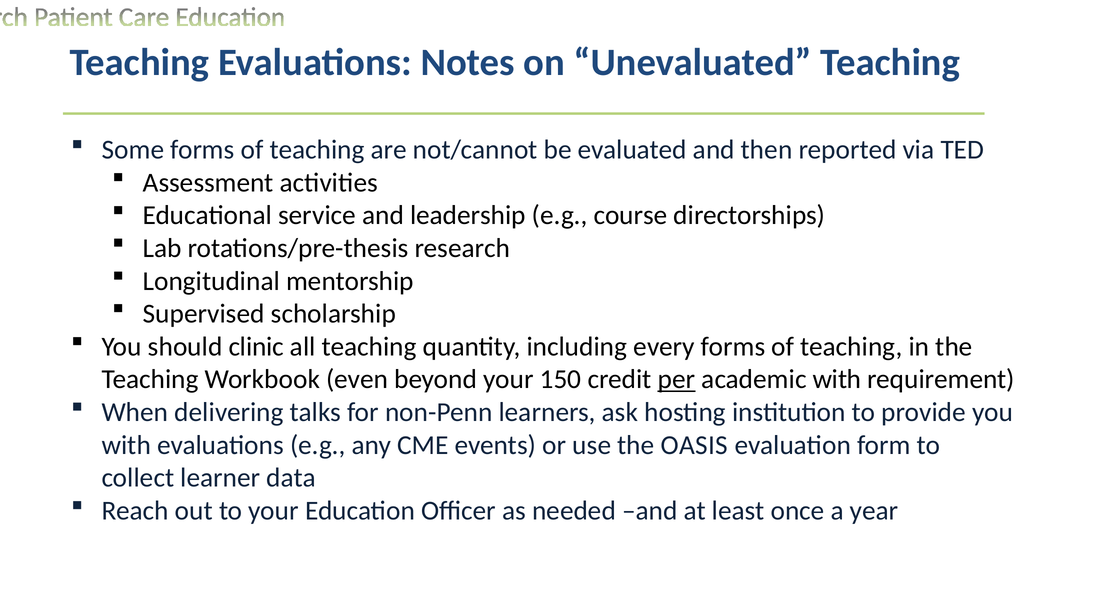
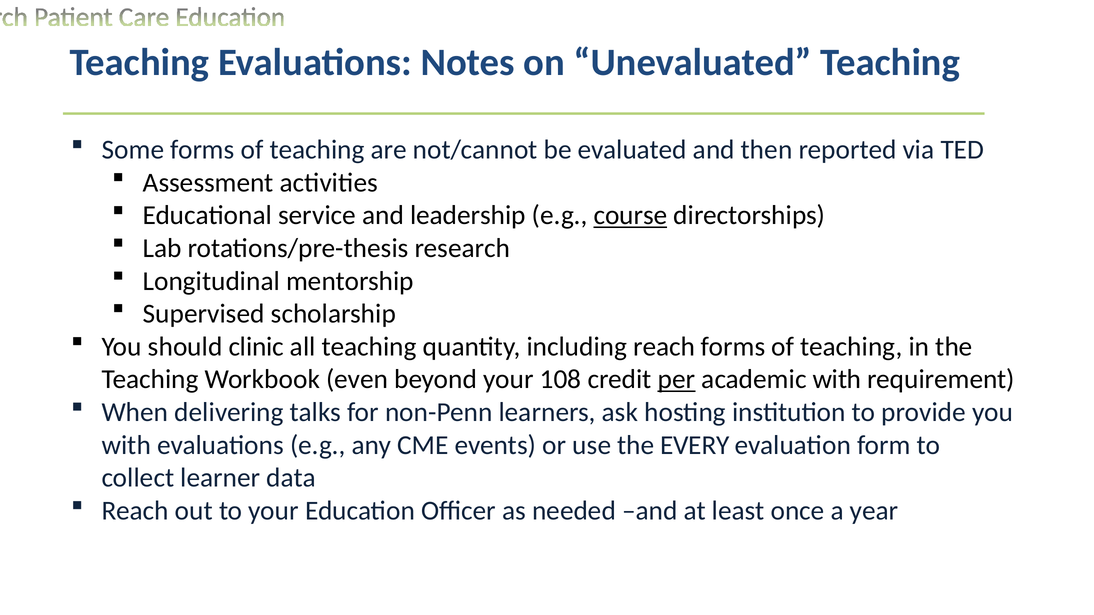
course underline: none -> present (630, 216)
including every: every -> reach (664, 347)
150: 150 -> 108 (561, 380)
OASIS: OASIS -> EVERY (695, 445)
